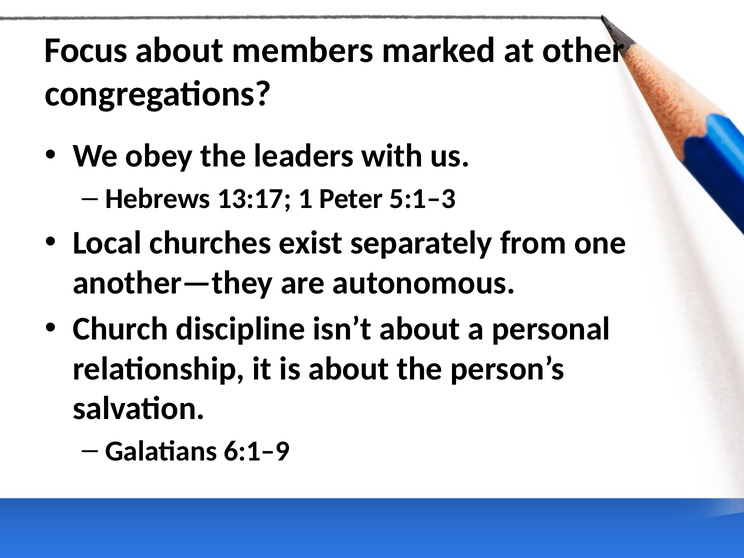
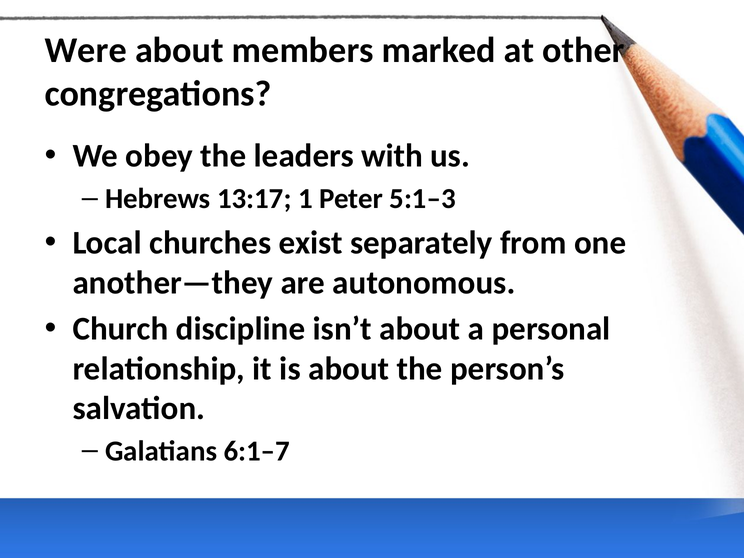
Focus: Focus -> Were (86, 50)
6:1–9: 6:1–9 -> 6:1–7 (257, 451)
